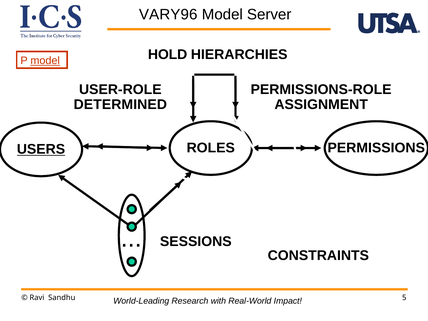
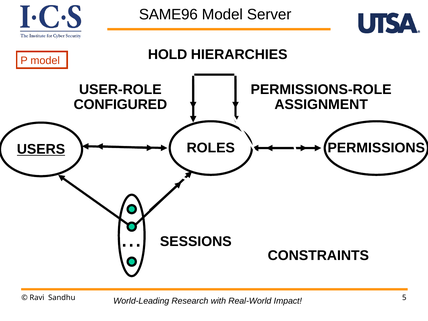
VARY96: VARY96 -> SAME96 (168, 15)
model underline: present -> none (45, 61)
DETERMINED: DETERMINED -> CONFIGURED (120, 105)
